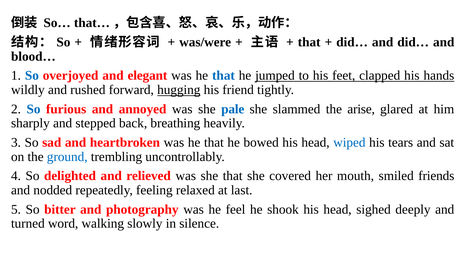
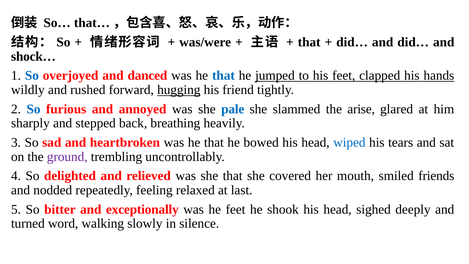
blood…: blood… -> shock… (33, 56)
elegant: elegant -> danced (147, 76)
ground colour: blue -> purple (67, 157)
photography: photography -> exceptionally (142, 209)
he feel: feel -> feet (236, 209)
